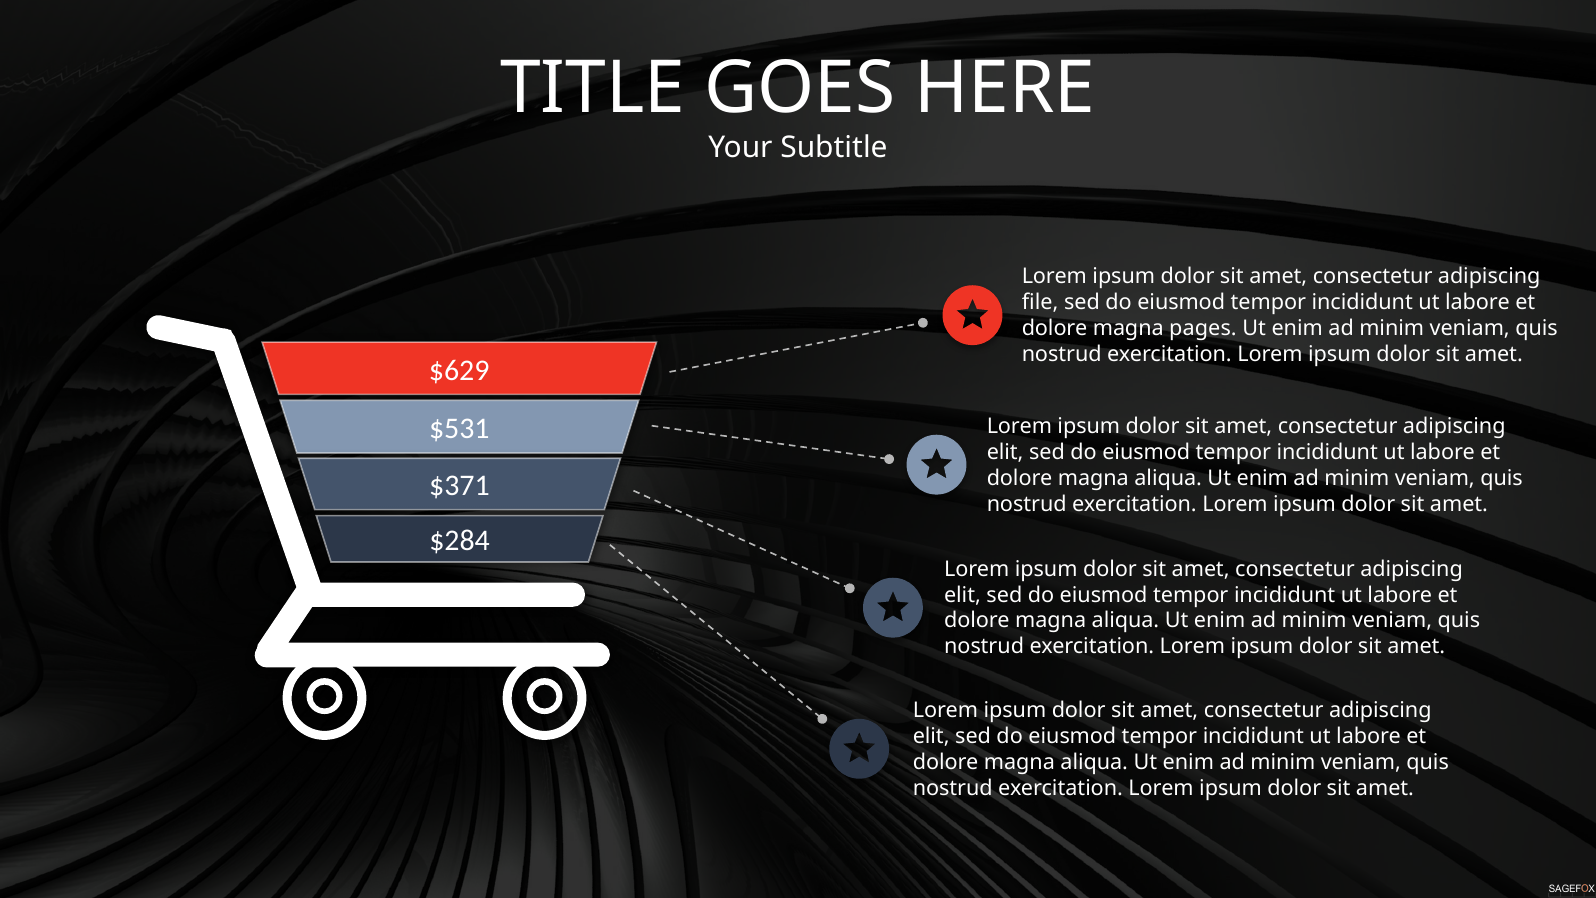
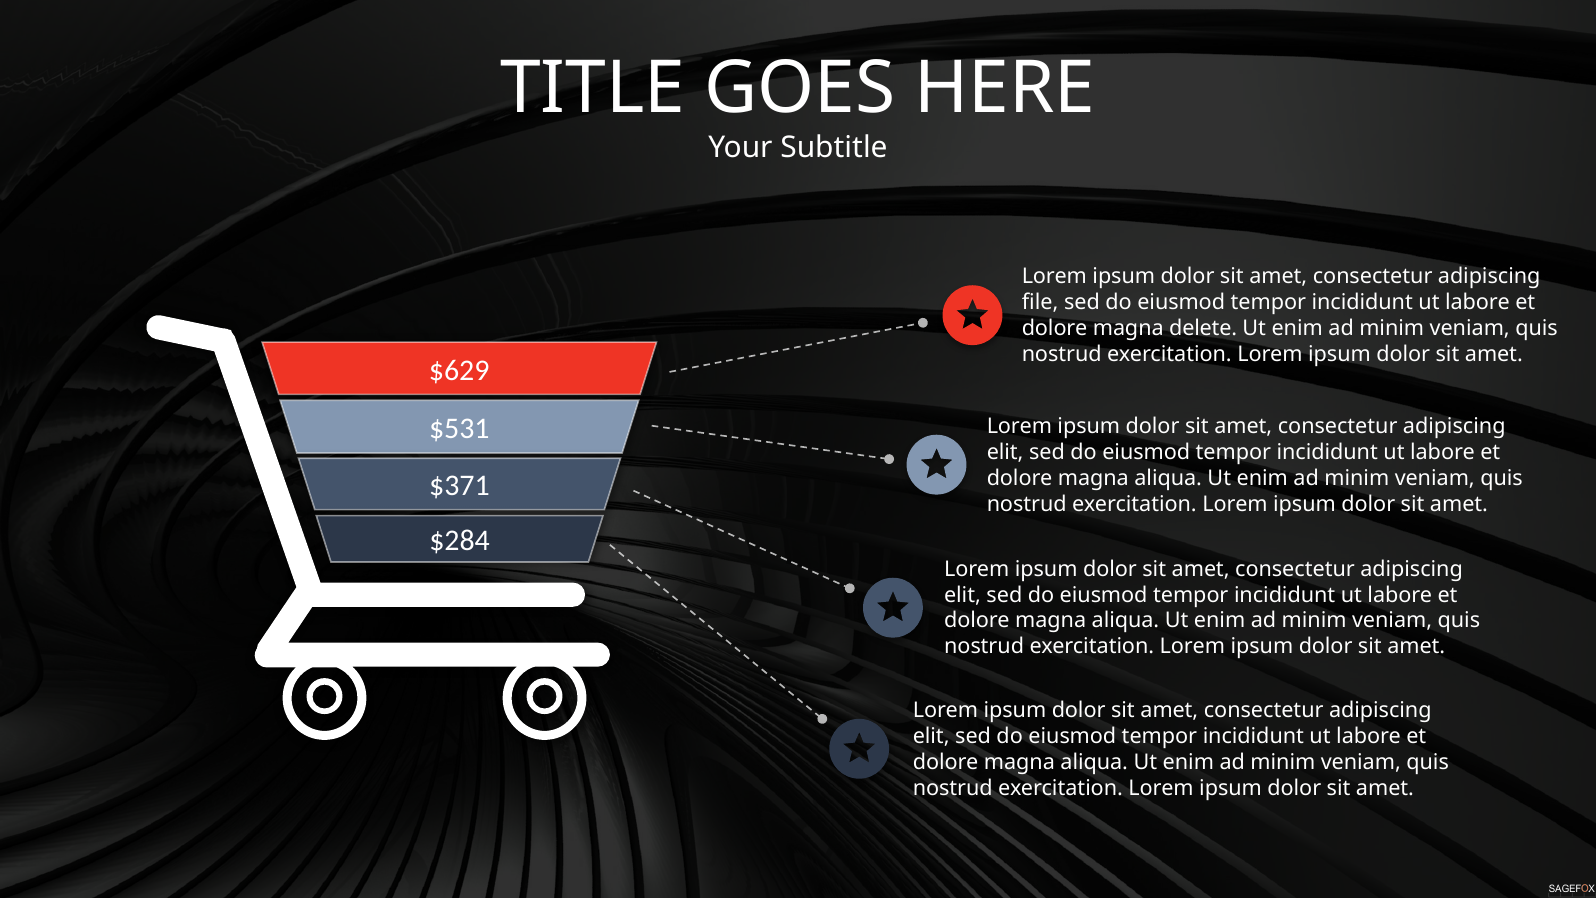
pages: pages -> delete (1203, 329)
